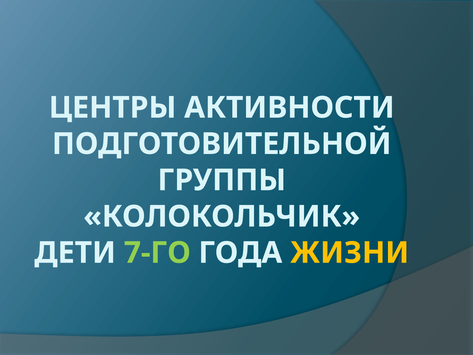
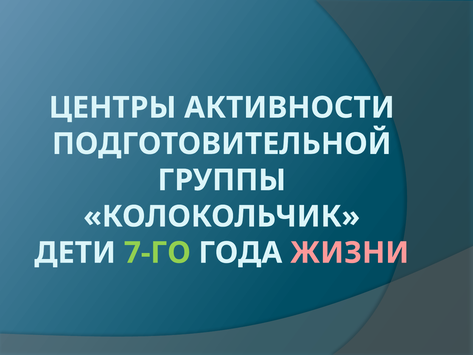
ЖИЗНИ colour: yellow -> pink (350, 253)
